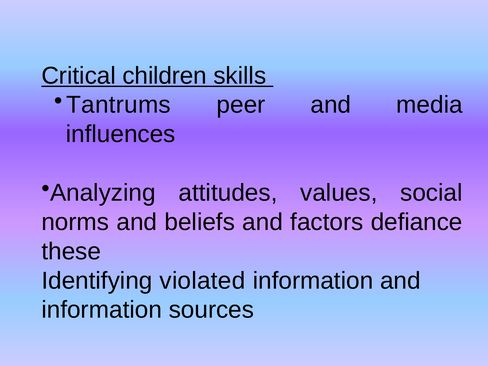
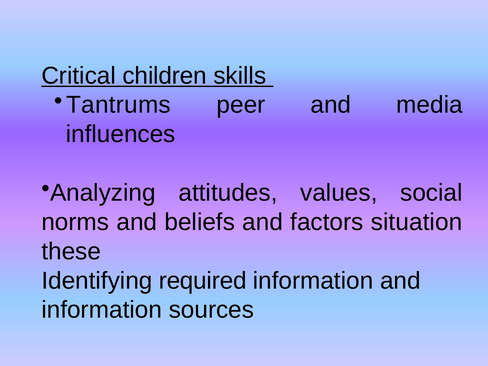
defiance: defiance -> situation (417, 222)
violated: violated -> required (203, 281)
